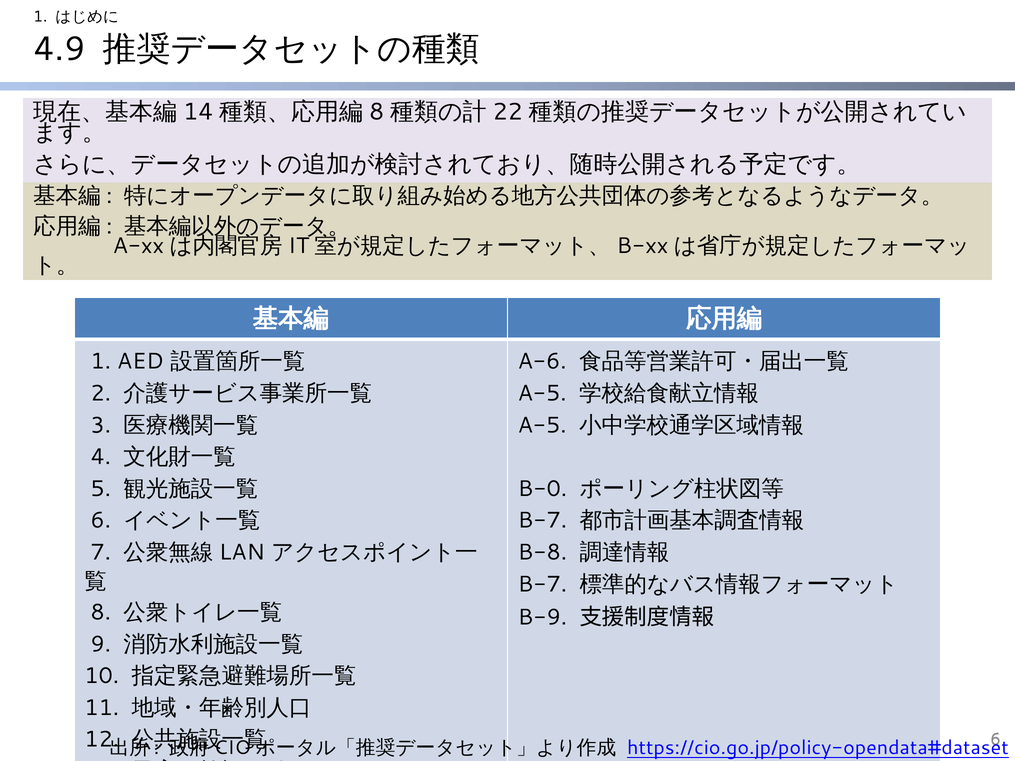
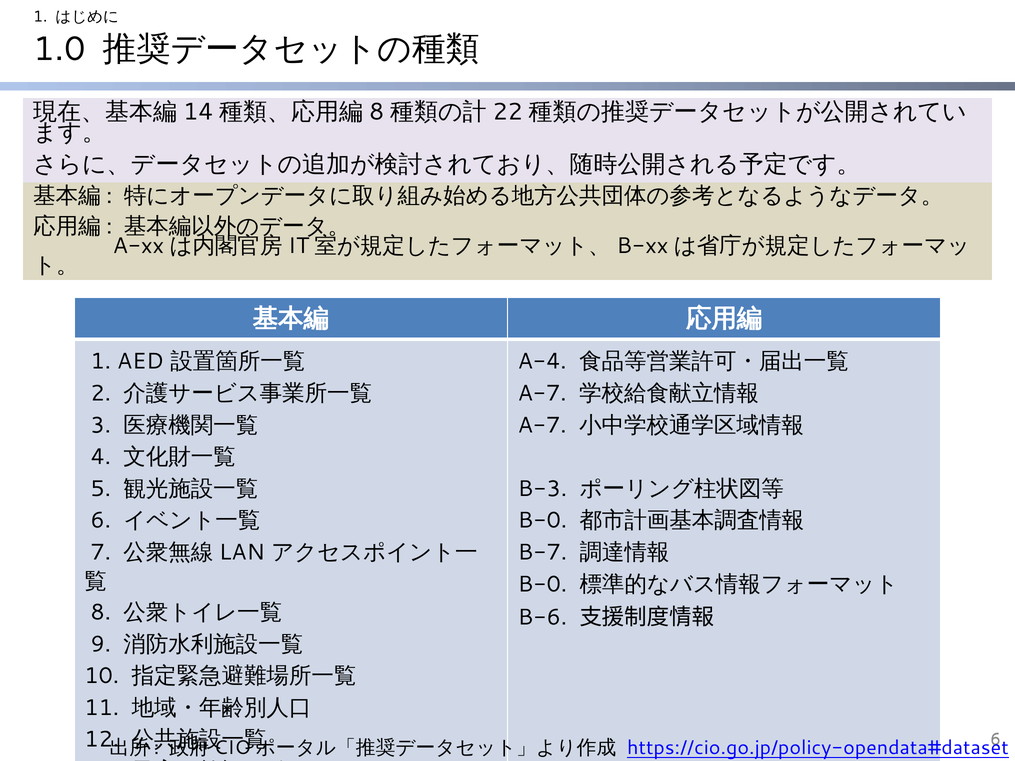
4.9: 4.9 -> 1.0 (59, 49)
A-6: A-6 -> A-4 (542, 362)
A-5: A-5 -> A-7 (542, 393)
A-5: A-5 -> A-7 (542, 425)
B-0: B-0 -> B-3 (542, 489)
B-7: B-7 -> B-0 (542, 521)
B-8: B-8 -> B-7 (542, 552)
B-7: B-7 -> B-0 (542, 584)
B-9: B-9 -> B-6 (542, 618)
